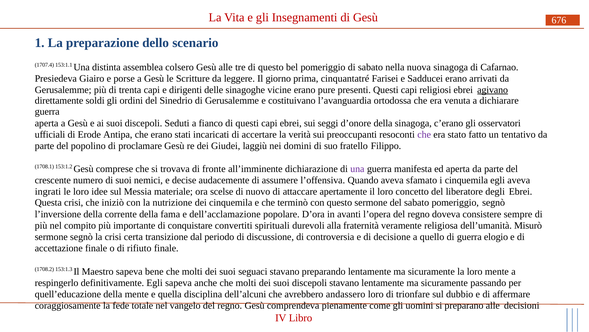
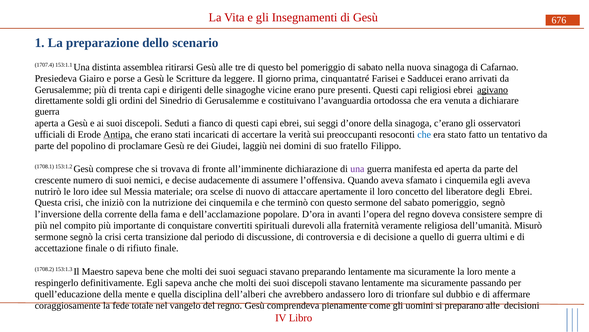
colsero: colsero -> ritirarsi (180, 67)
Antipa underline: none -> present (118, 134)
che colour: purple -> blue (424, 134)
ingrati: ingrati -> nutrirò (48, 192)
elogio: elogio -> ultimi (496, 237)
dell’alcuni: dell’alcuni -> dell’alberi (245, 294)
